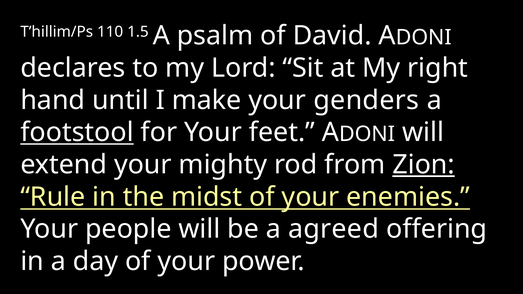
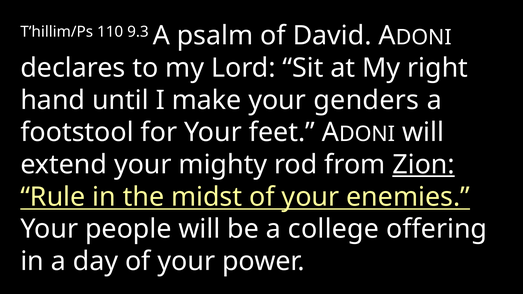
1.5: 1.5 -> 9.3 (138, 32)
footstool underline: present -> none (77, 133)
agreed: agreed -> college (334, 229)
